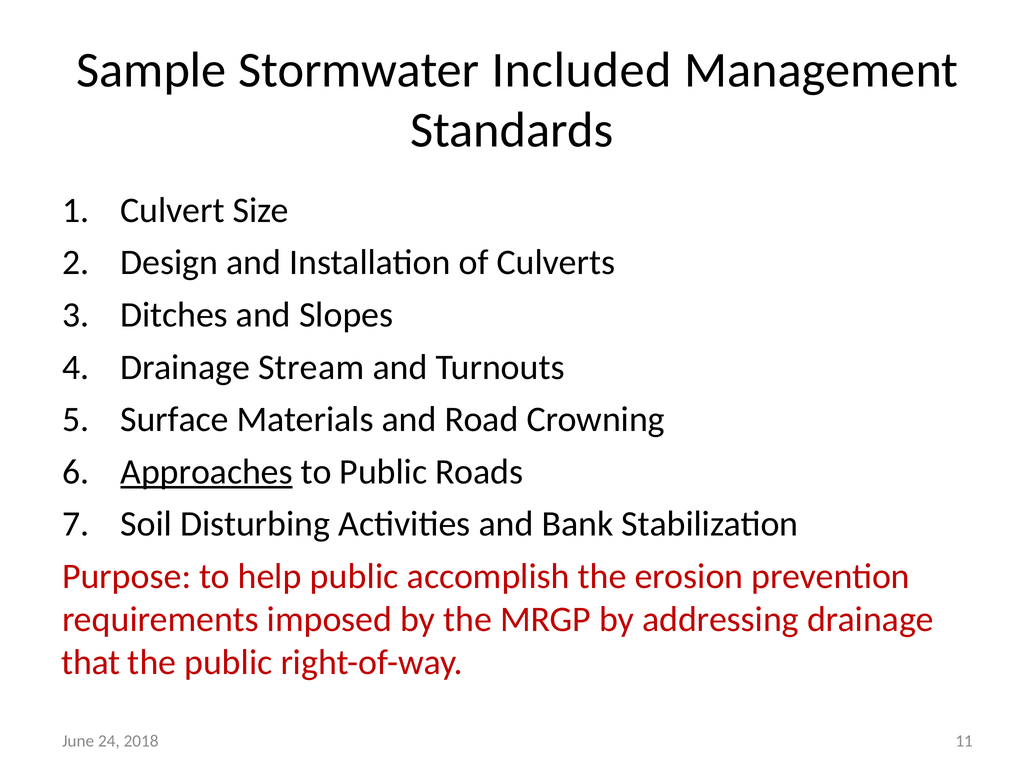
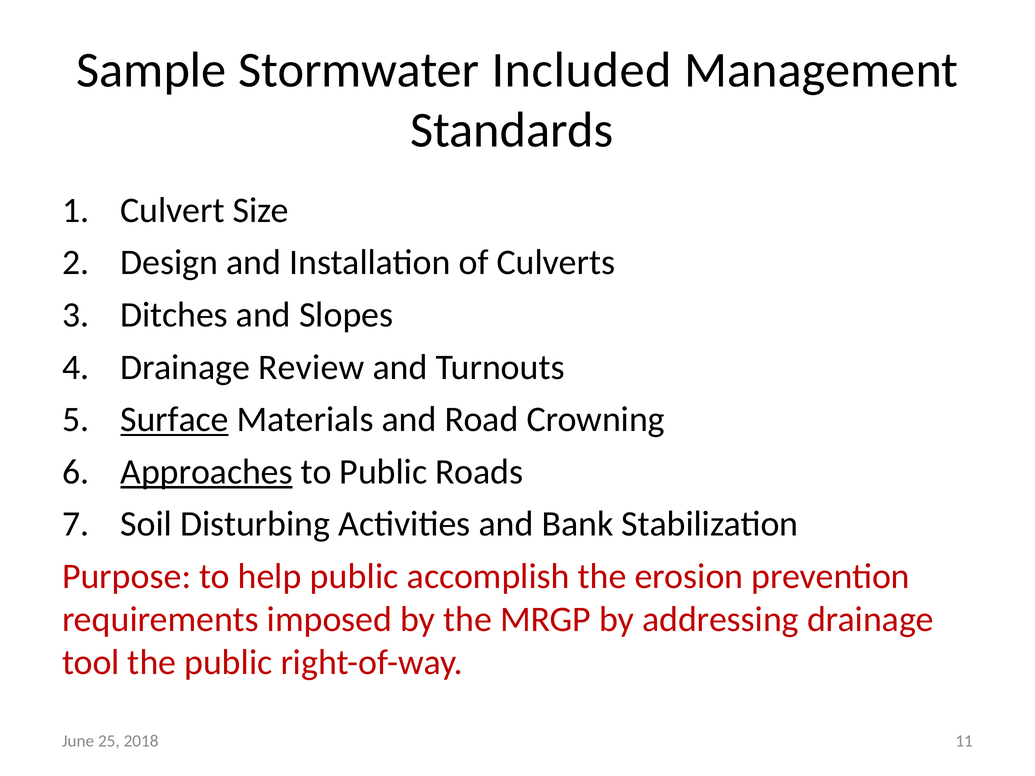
Stream: Stream -> Review (311, 367)
Surface underline: none -> present (174, 420)
that: that -> tool (91, 663)
24: 24 -> 25 (109, 741)
